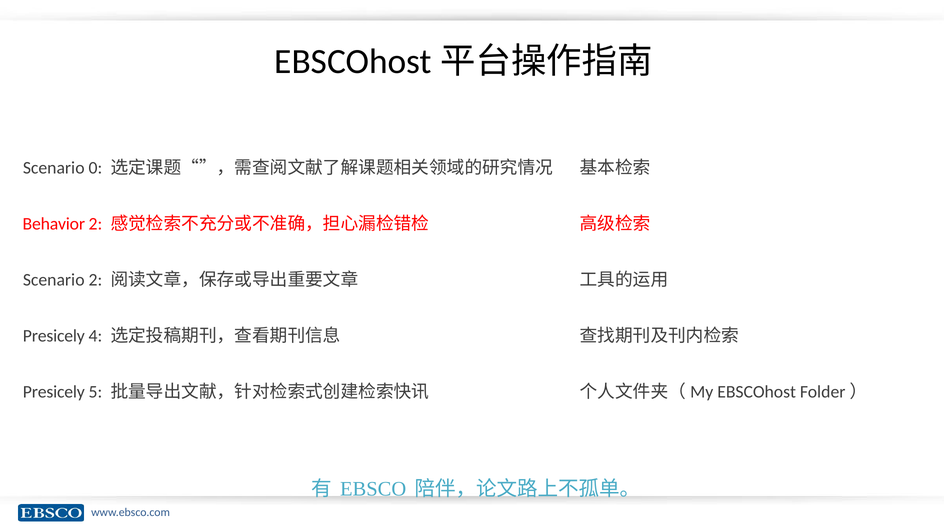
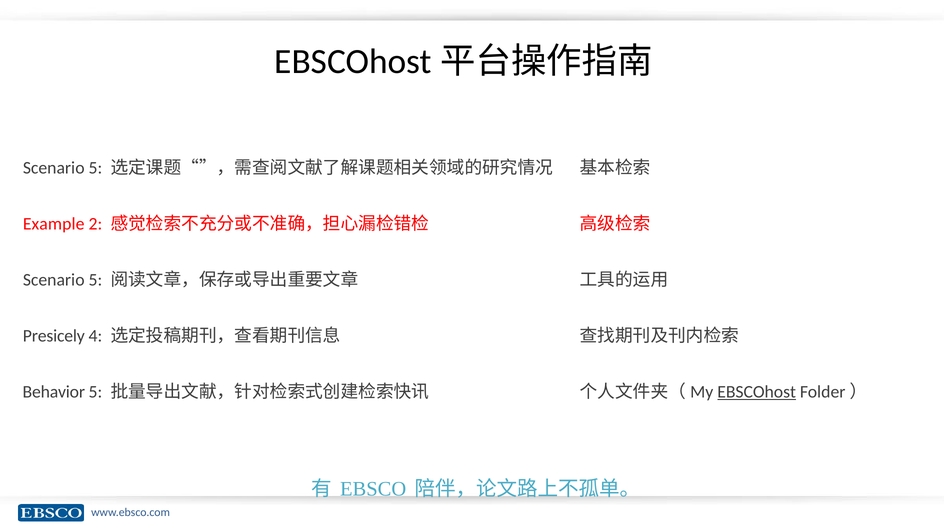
0: 0 -> 5 (95, 168)
Behavior: Behavior -> Example (54, 224)
2: 2 -> 5 (95, 280)
Presicely: Presicely -> Behavior (54, 392)
EBSCOhost underline: none -> present (757, 392)
